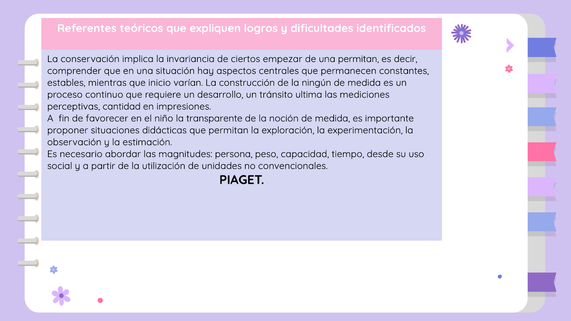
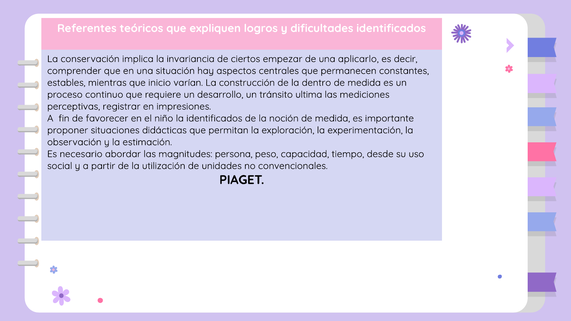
una permitan: permitan -> aplicarlo (358, 59)
ningún: ningún -> dentro (316, 83)
cantidad: cantidad -> registrar (122, 107)
la transparente: transparente -> identificados (214, 118)
